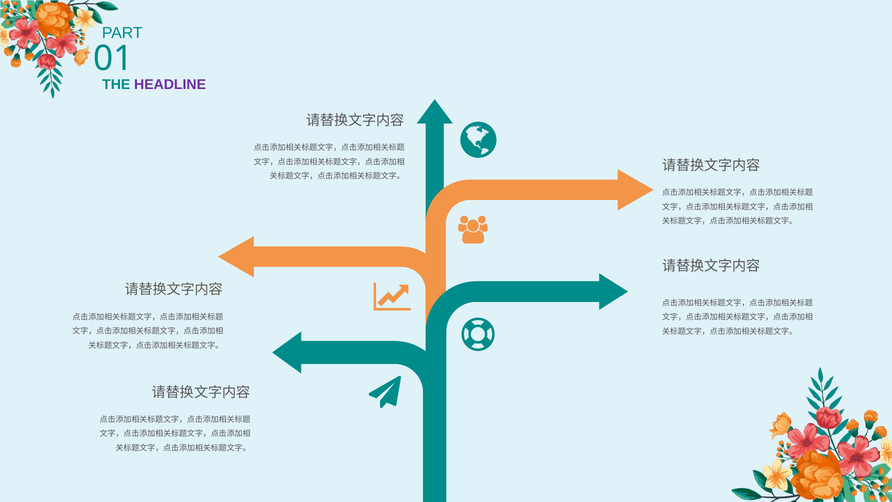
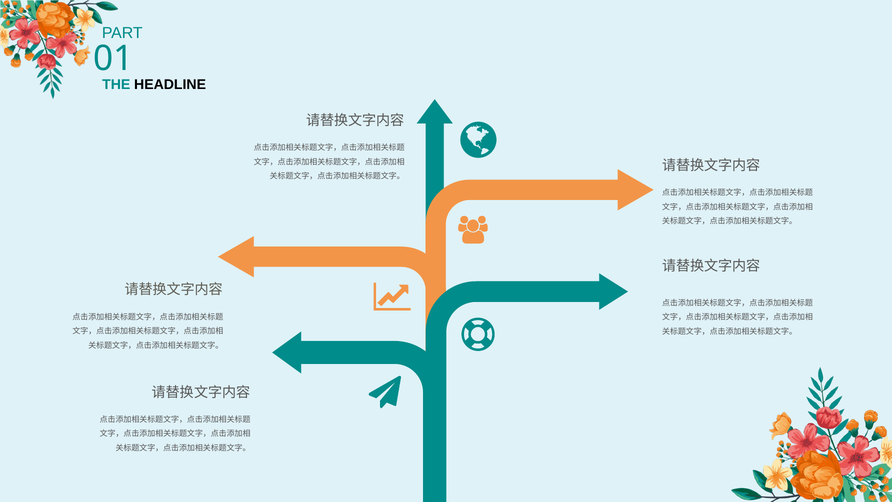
HEADLINE colour: purple -> black (170, 85)
